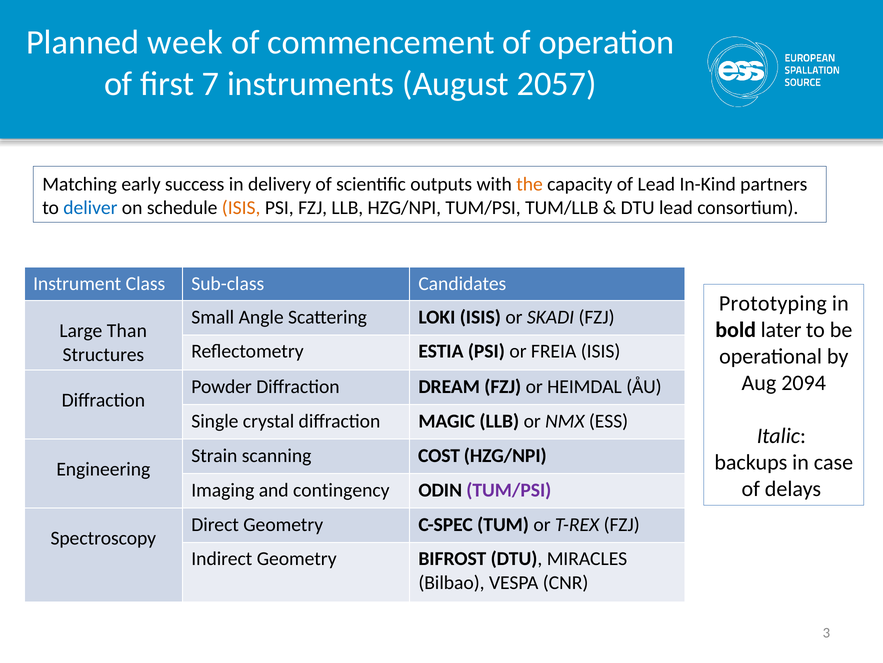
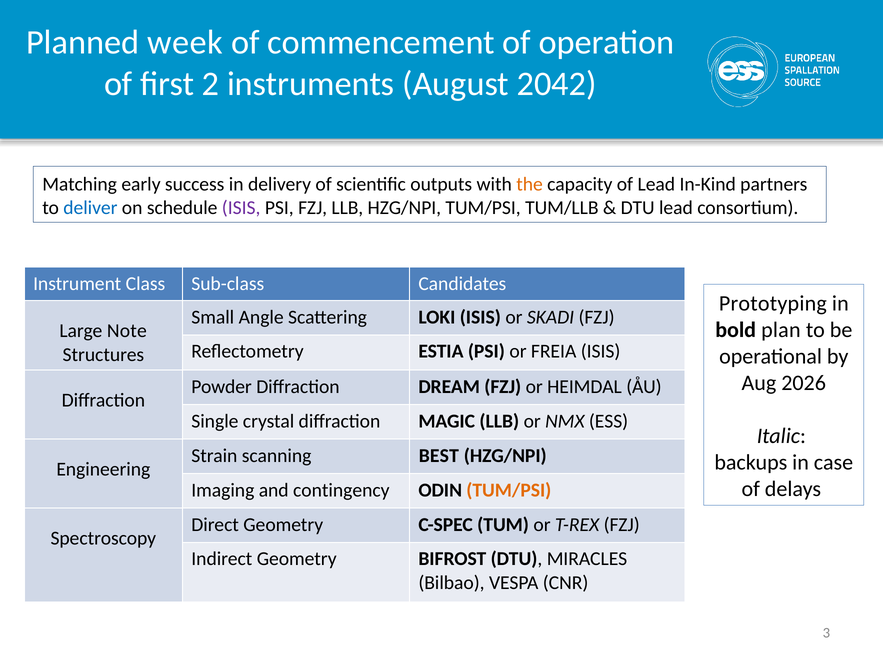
7: 7 -> 2 (211, 84)
2057: 2057 -> 2042 (557, 84)
ISIS colour: orange -> purple (241, 207)
later: later -> plan (781, 330)
Than: Than -> Note (127, 330)
2094: 2094 -> 2026 (804, 383)
COST: COST -> BEST (439, 455)
TUM/PSI colour: purple -> orange (509, 490)
